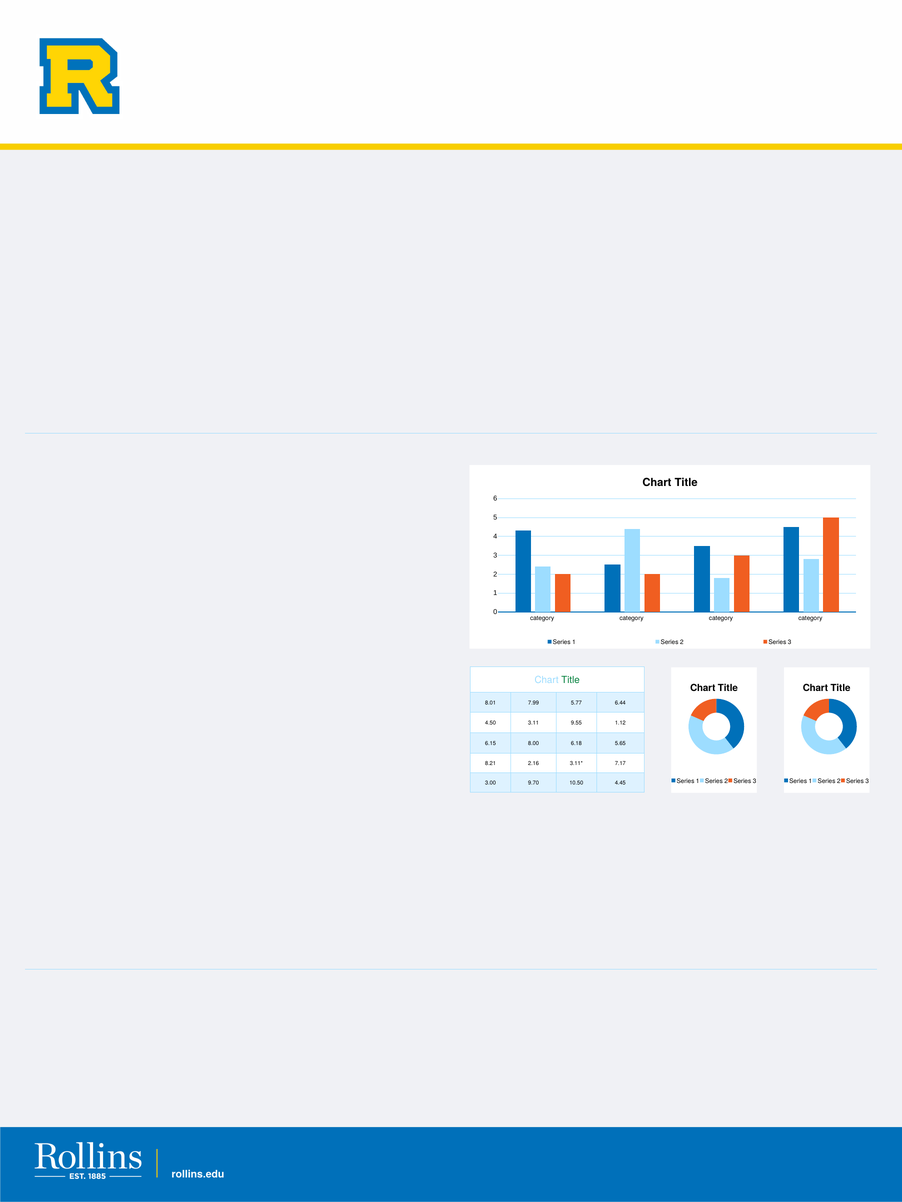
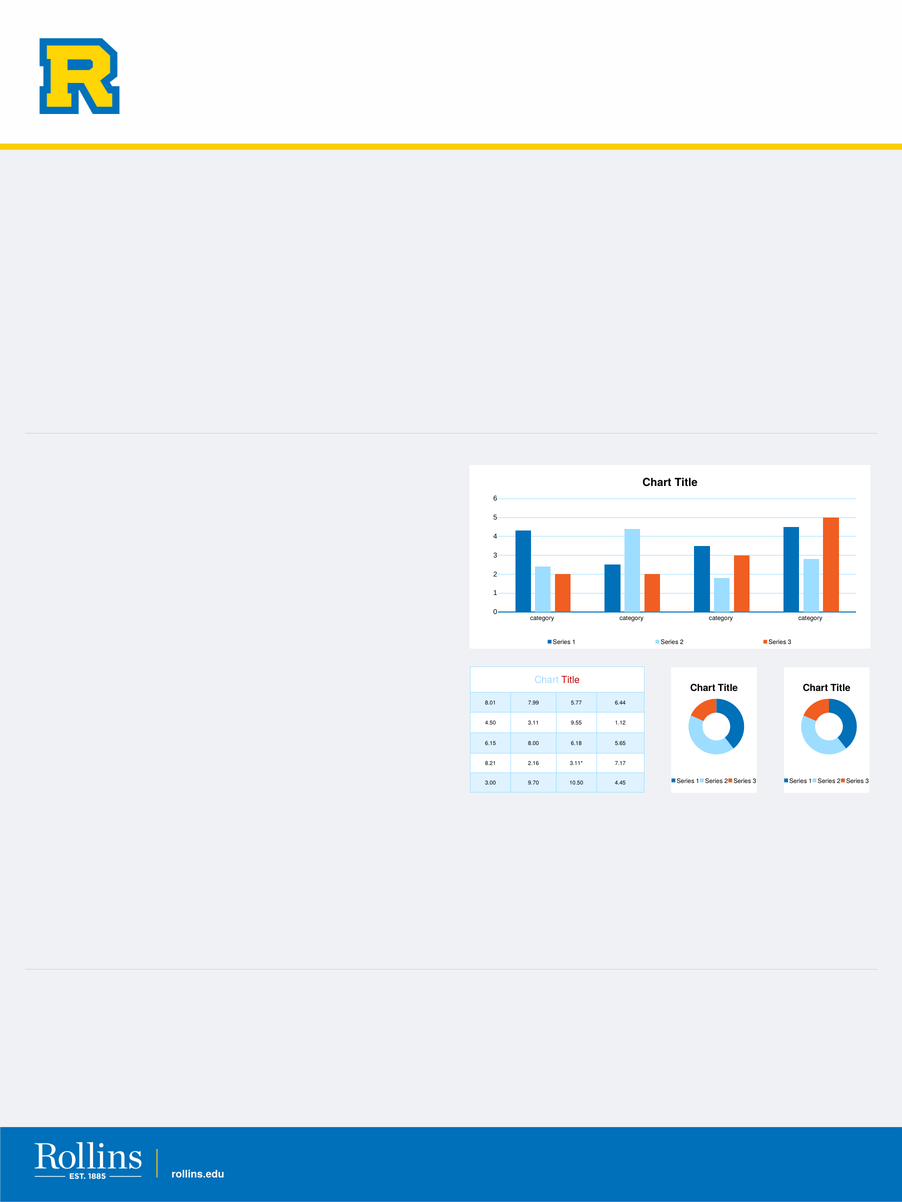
Title colour: green -> red (571, 681)
